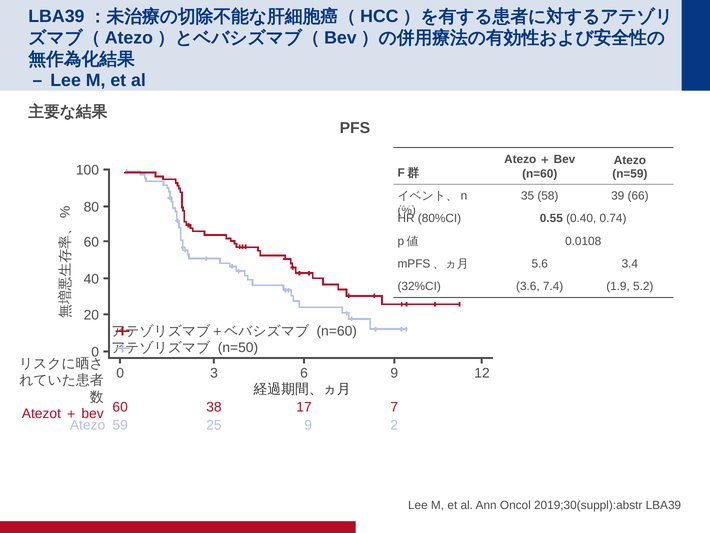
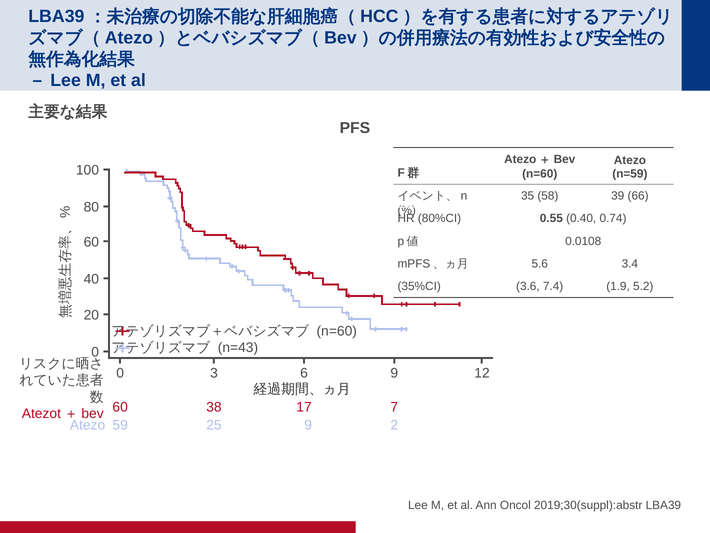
32%CI: 32%CI -> 35%CI (419, 286)
n=50: n=50 -> n=43 (238, 347)
